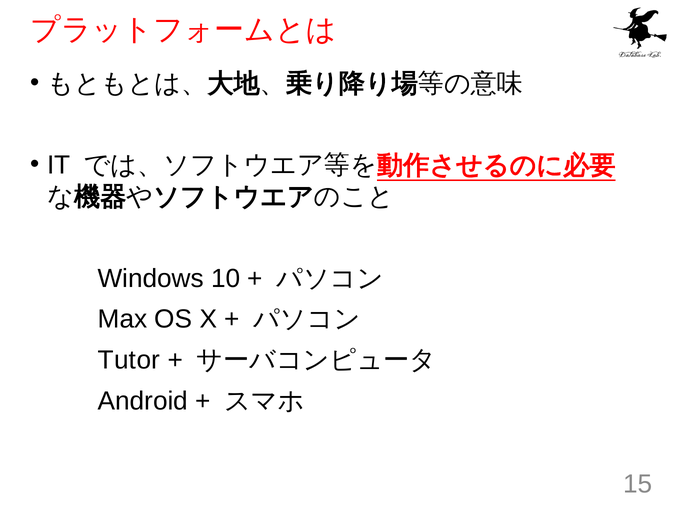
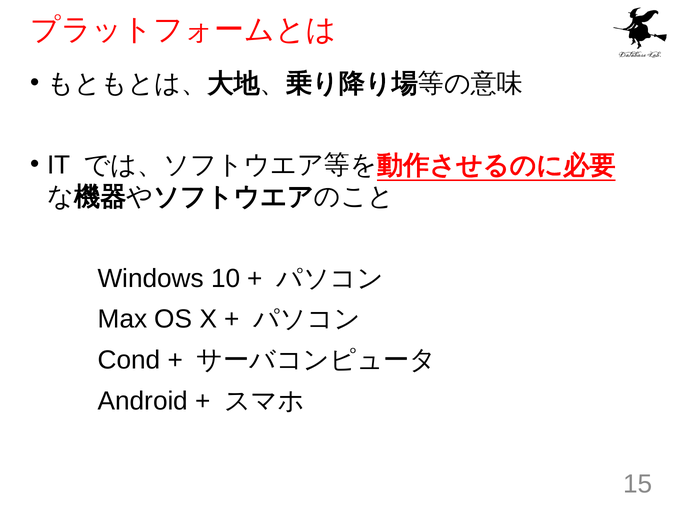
Tutor: Tutor -> Cond (129, 360)
